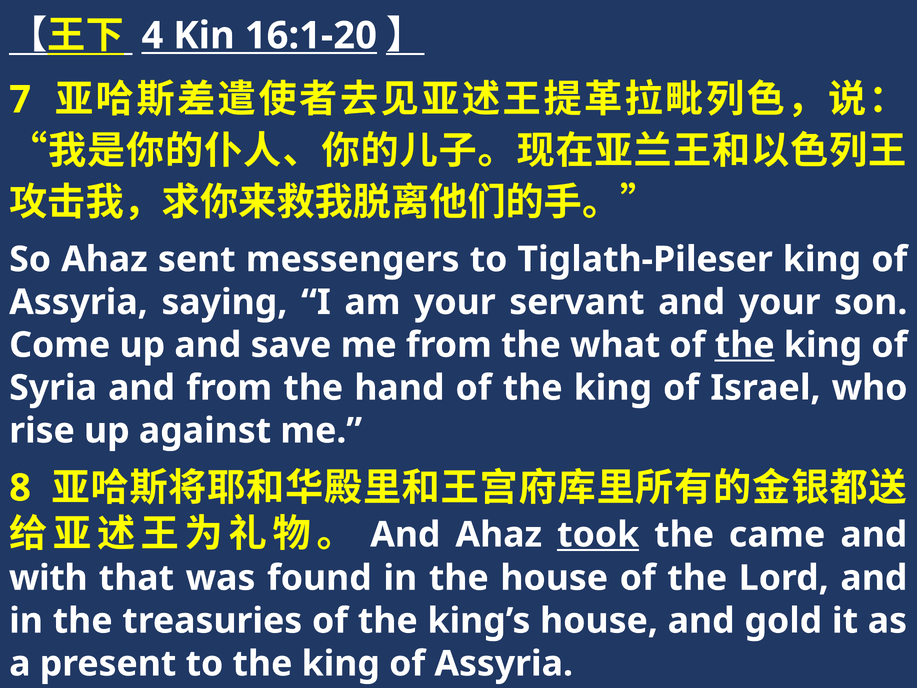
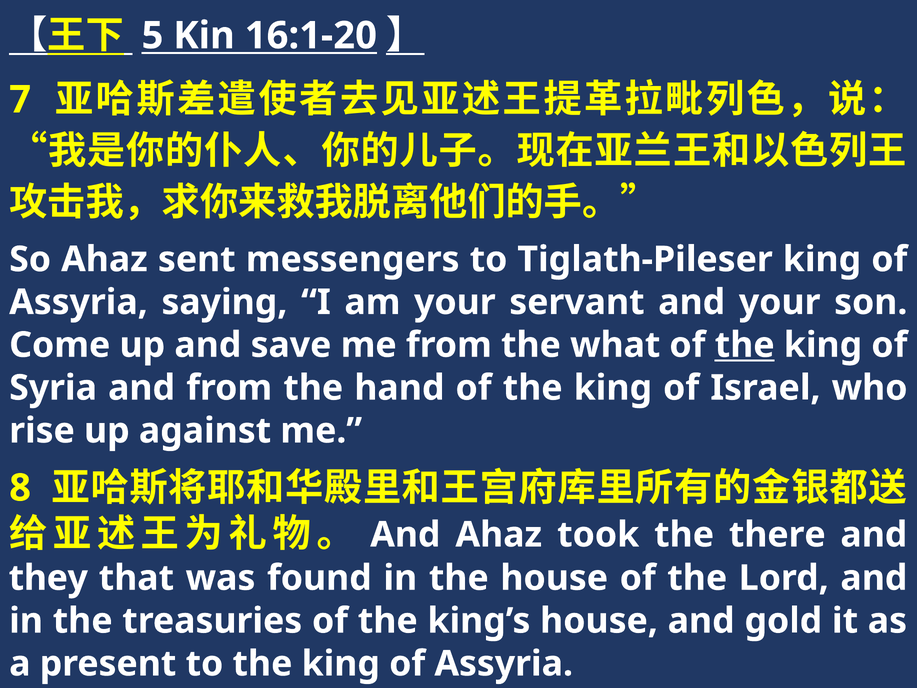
4: 4 -> 5 (152, 36)
took underline: present -> none (598, 535)
came: came -> there (777, 535)
with: with -> they (48, 578)
